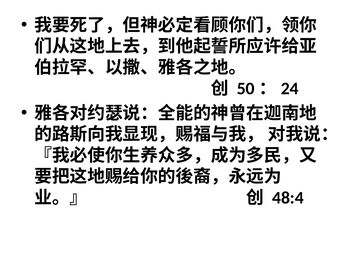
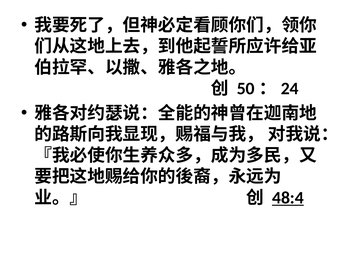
48:4 underline: none -> present (288, 198)
